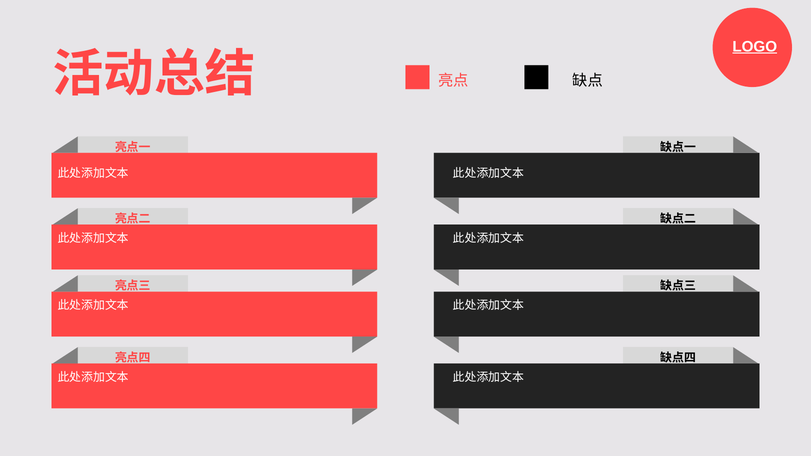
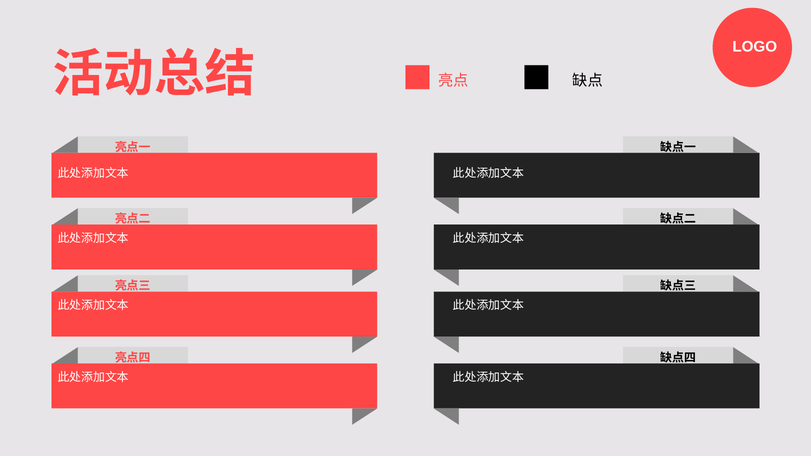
LOGO underline: present -> none (755, 47)
